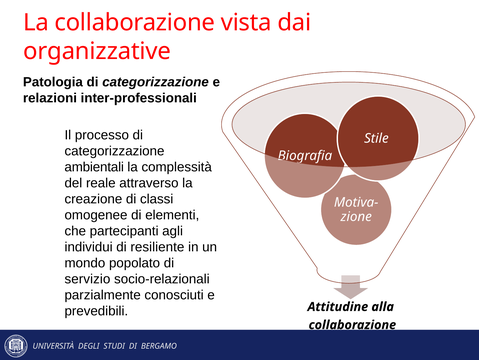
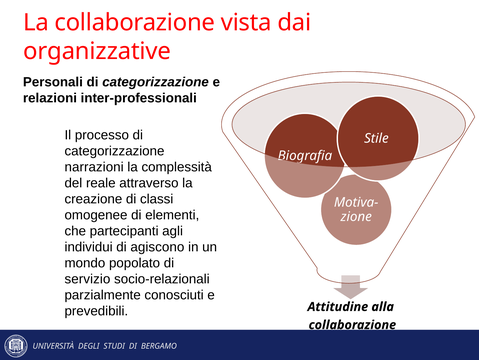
Patologia: Patologia -> Personali (53, 82)
ambientali: ambientali -> narrazioni (94, 167)
resiliente: resiliente -> agiscono (157, 247)
